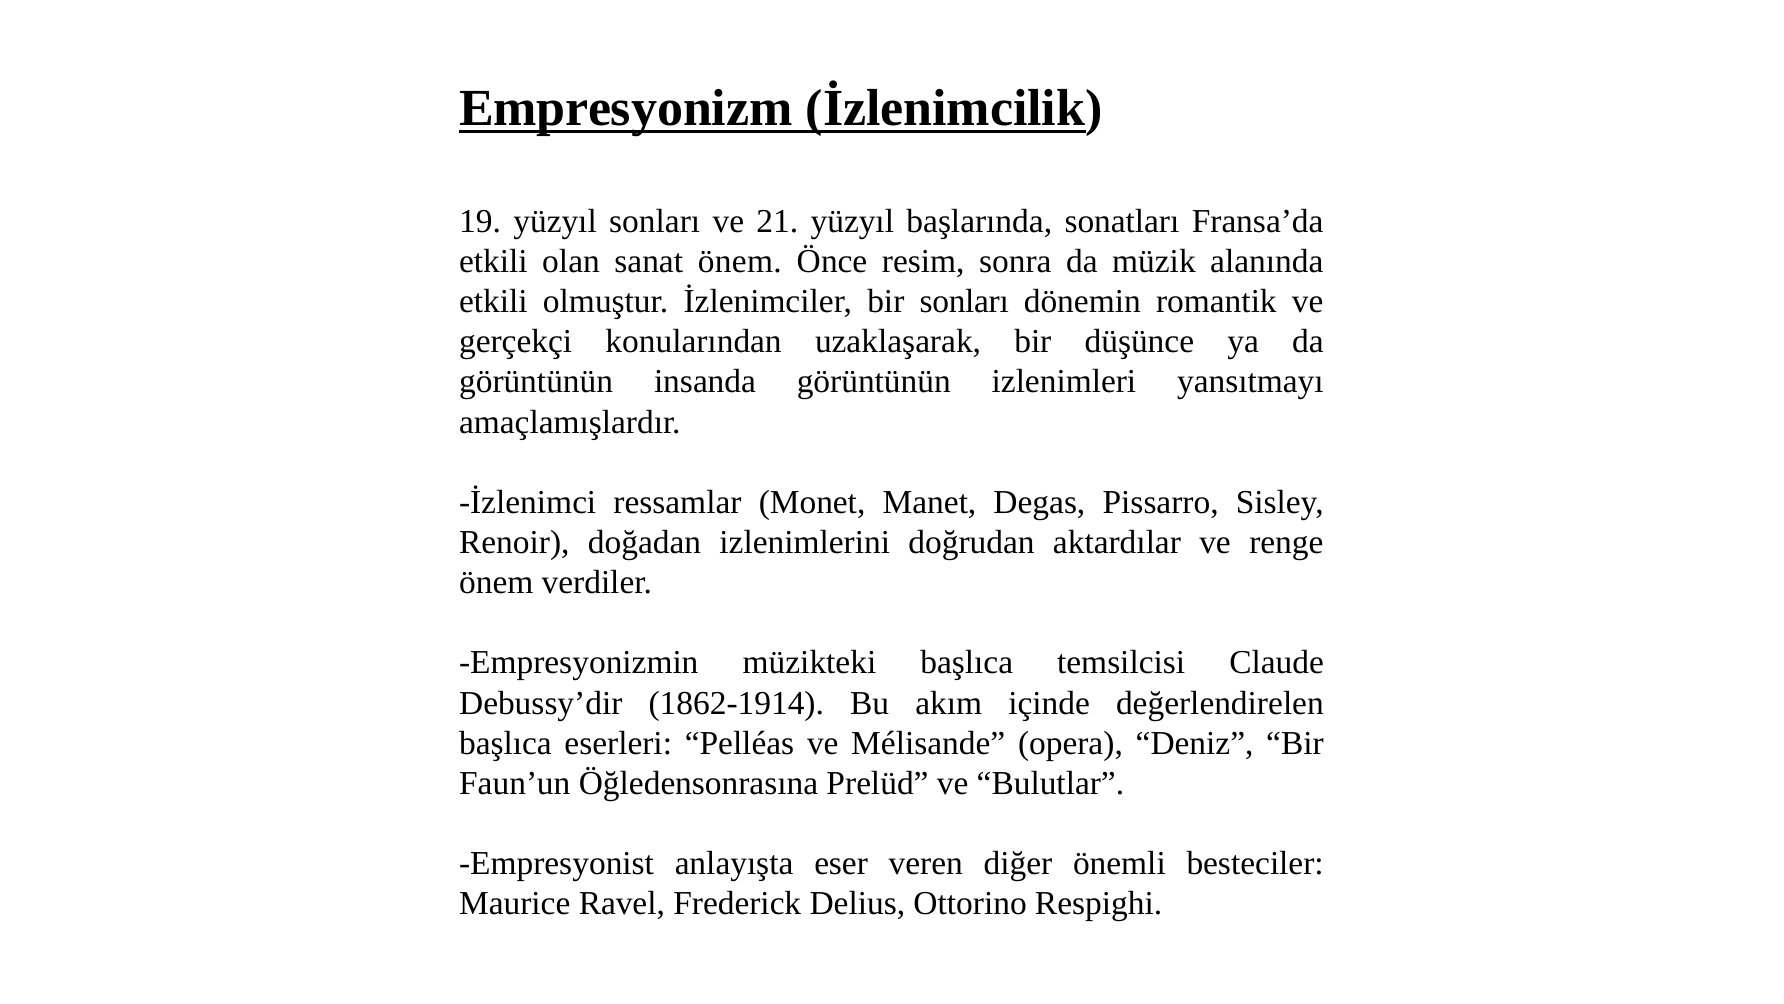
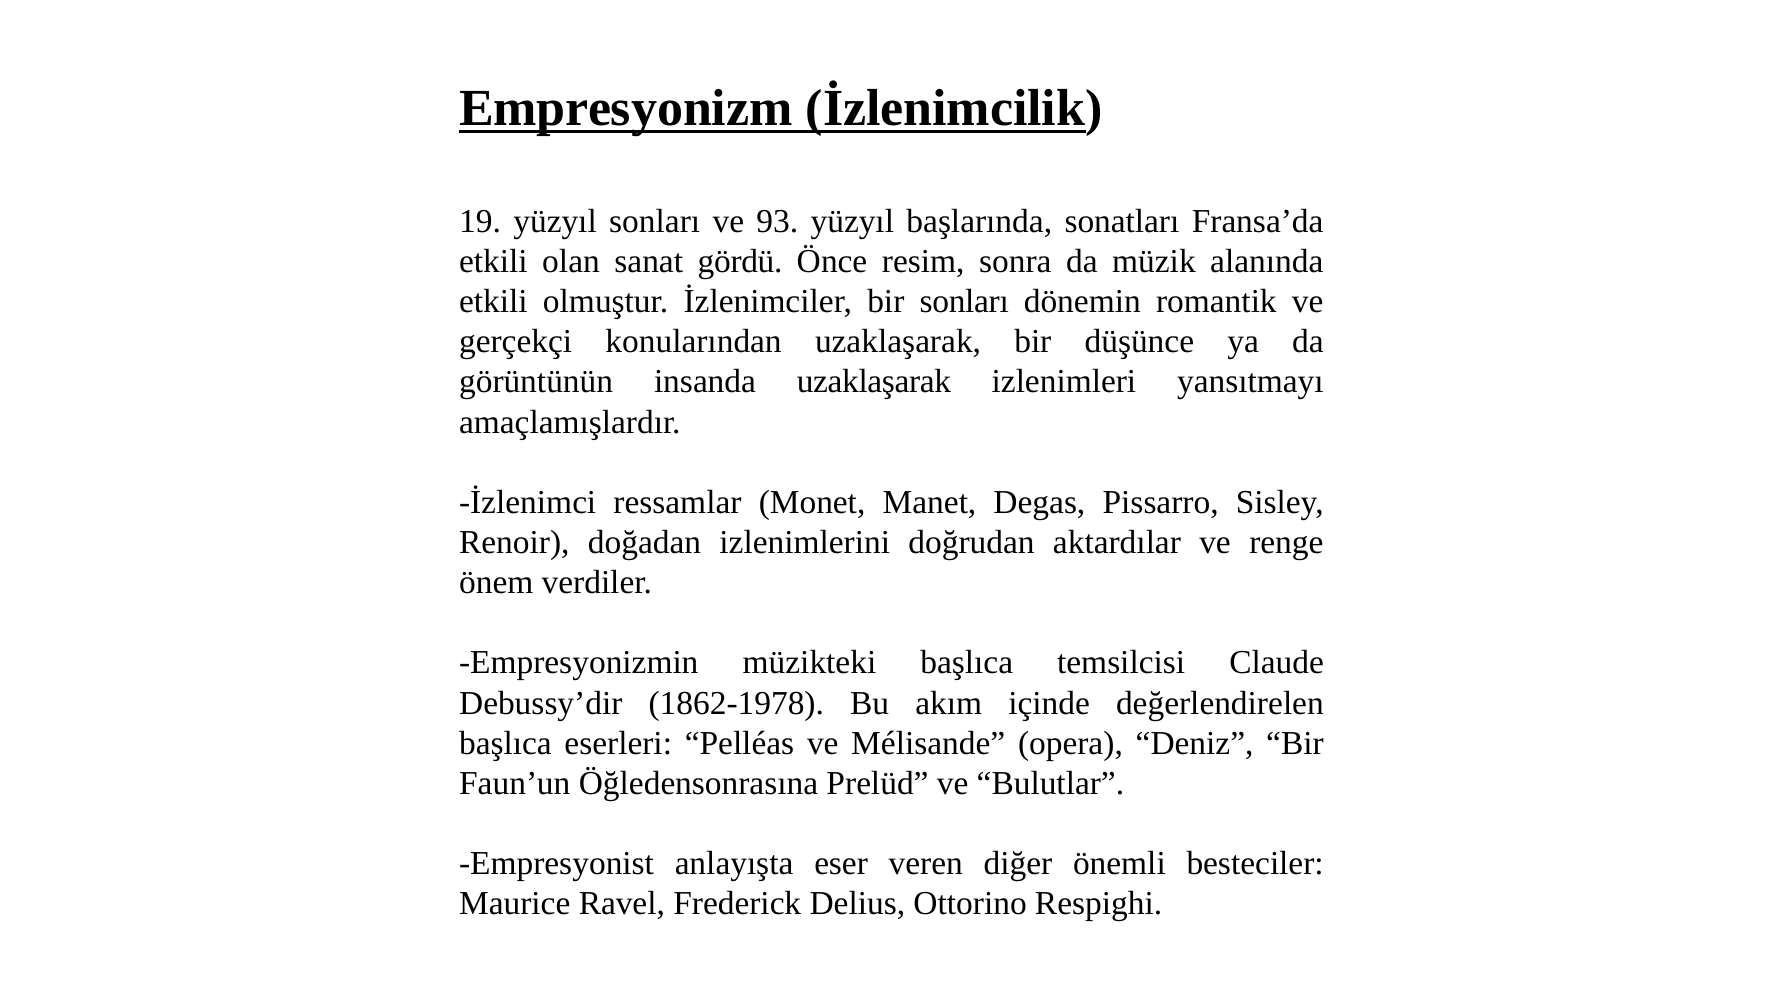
21: 21 -> 93 (777, 221)
sanat önem: önem -> gördü (740, 261)
insanda görüntünün: görüntünün -> uzaklaşarak (874, 382)
1862-1914: 1862-1914 -> 1862-1978 (736, 703)
